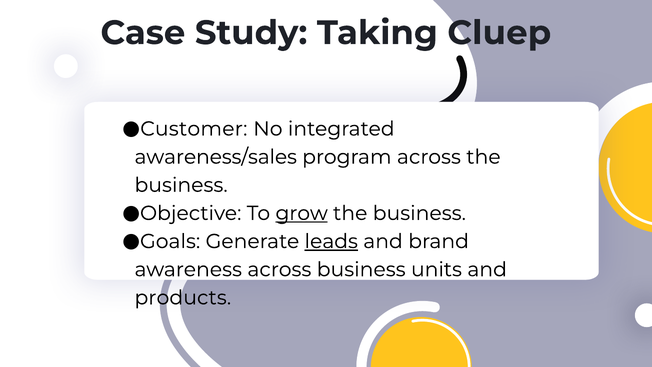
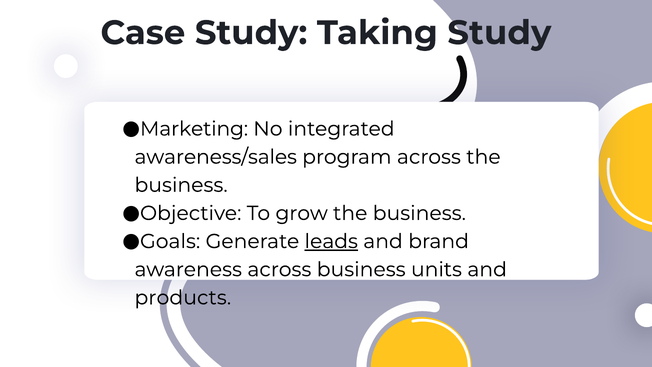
Taking Cluep: Cluep -> Study (499, 33)
Customer: Customer -> Marketing (194, 129)
grow underline: present -> none (302, 213)
